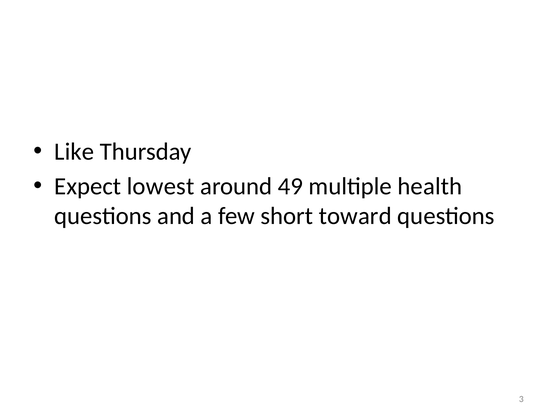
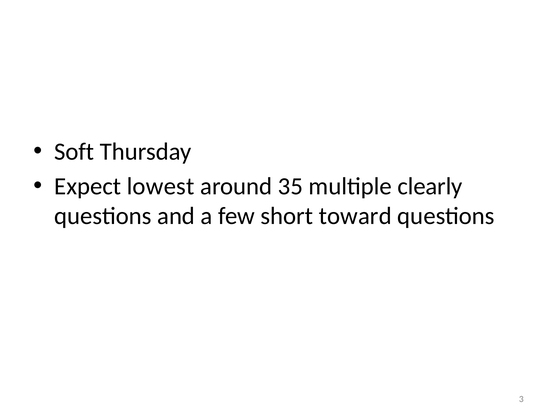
Like: Like -> Soft (74, 152)
49: 49 -> 35 (290, 186)
health: health -> clearly (430, 186)
